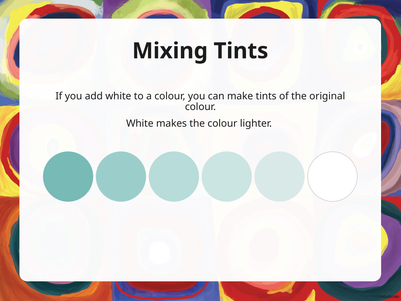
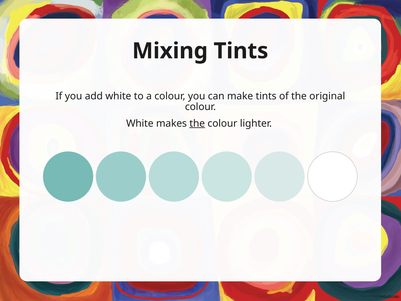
the underline: none -> present (197, 123)
